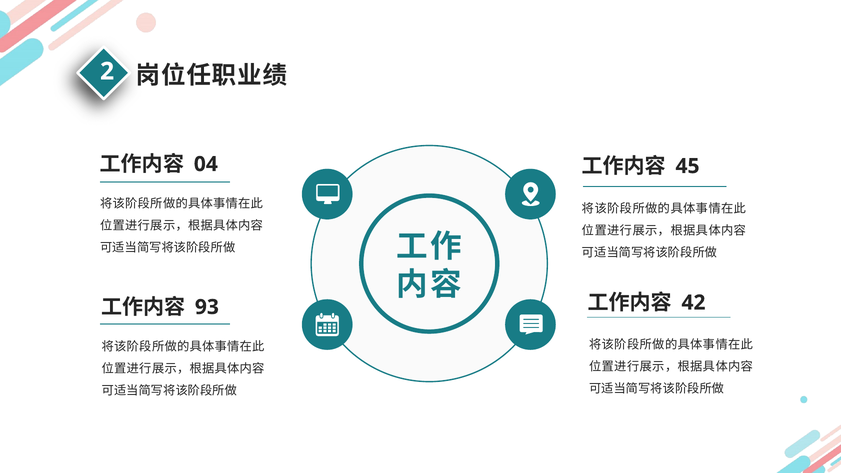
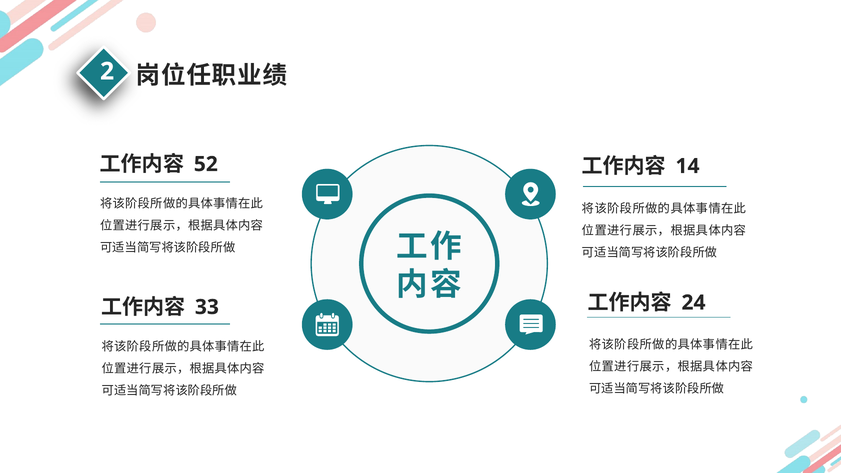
04: 04 -> 52 (206, 164)
45: 45 -> 14 (688, 166)
42: 42 -> 24 (693, 303)
93: 93 -> 33 (207, 307)
